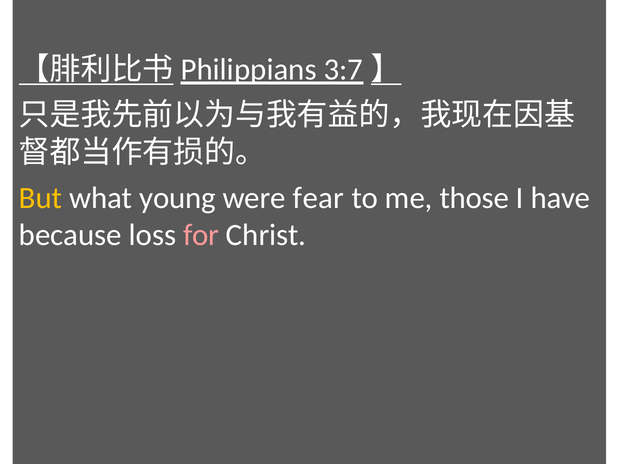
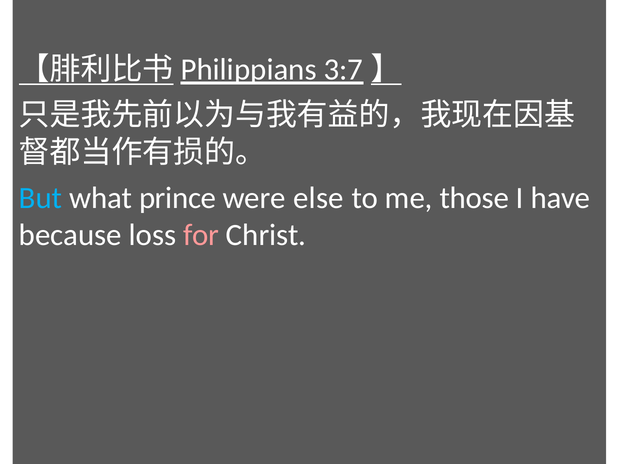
But colour: yellow -> light blue (40, 198)
young: young -> prince (178, 198)
fear: fear -> else (318, 198)
